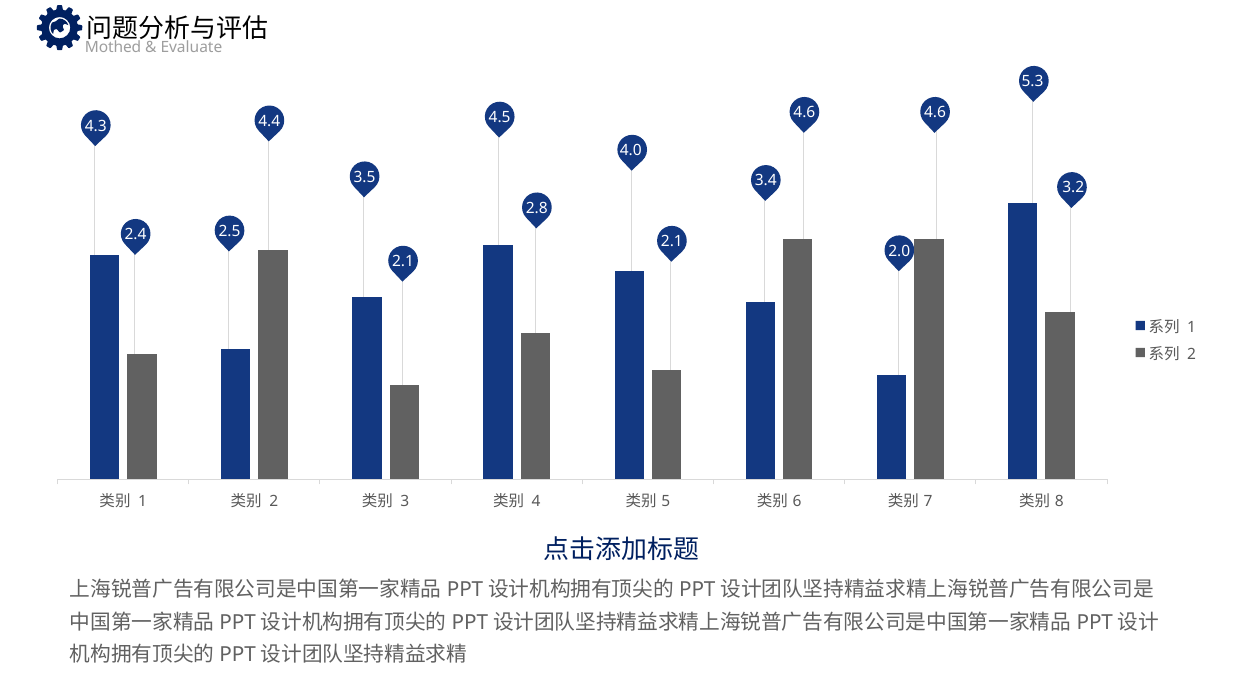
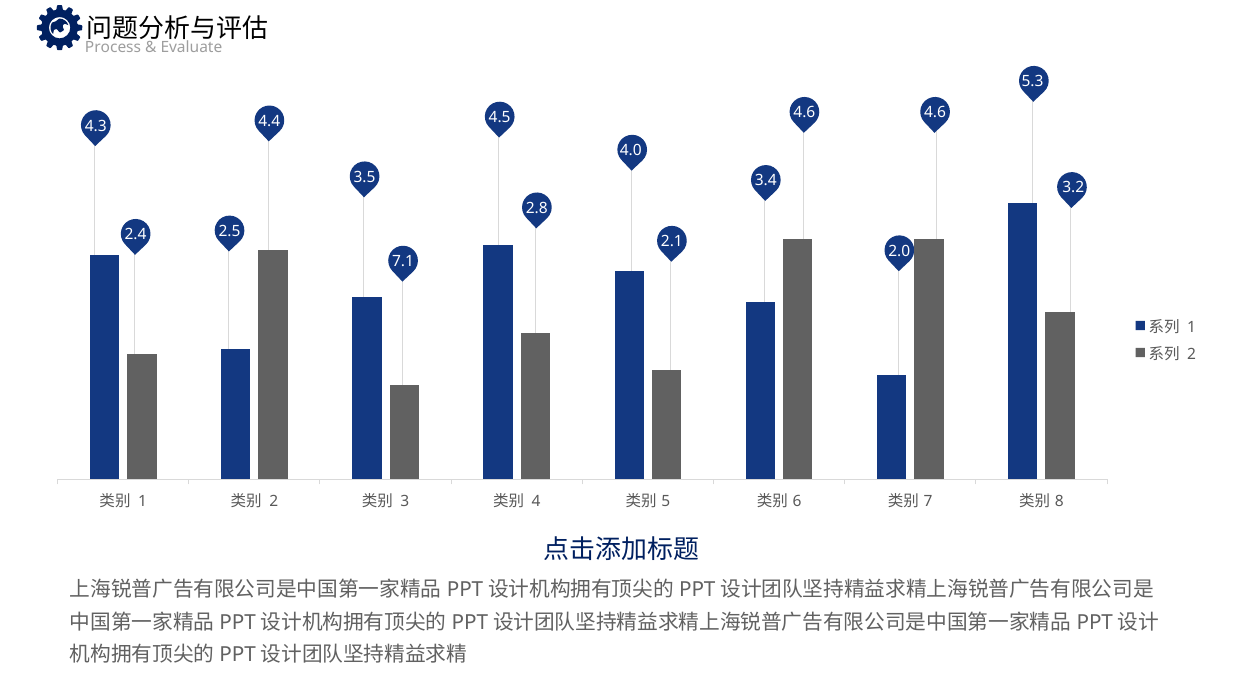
Mothed: Mothed -> Process (113, 47)
2.1: 2.1 -> 7.1 (403, 261)
